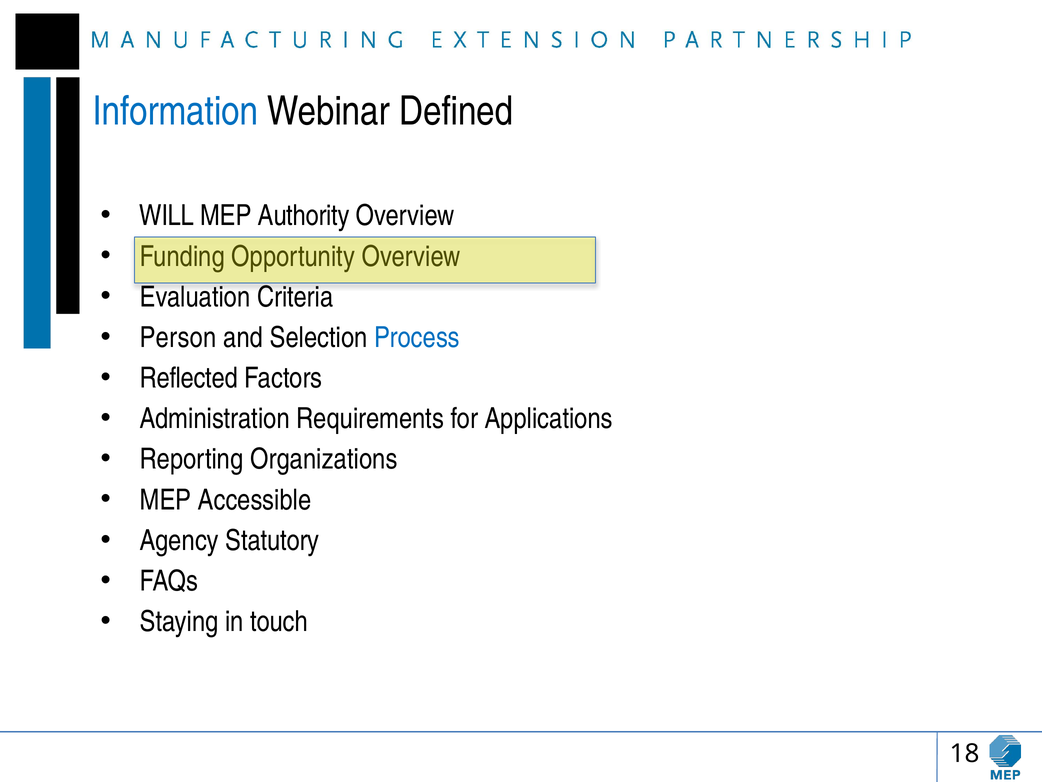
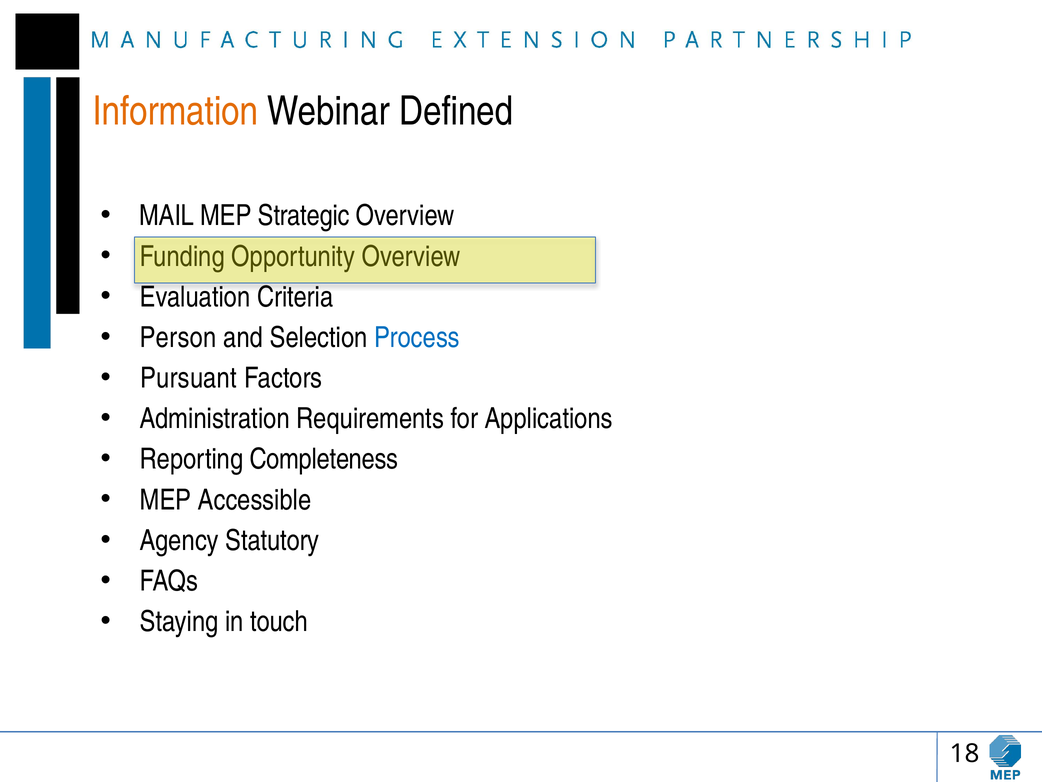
Information colour: blue -> orange (175, 111)
WILL: WILL -> MAIL (167, 216)
Authority: Authority -> Strategic (304, 216)
Reflected: Reflected -> Pursuant (189, 378)
Organizations: Organizations -> Completeness (324, 459)
